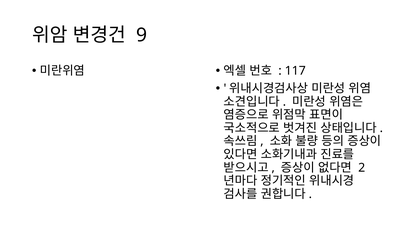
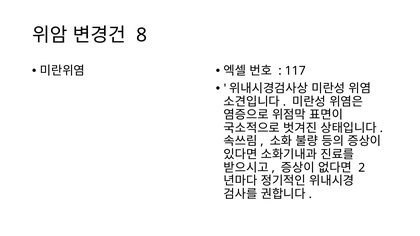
9: 9 -> 8 (142, 35)
